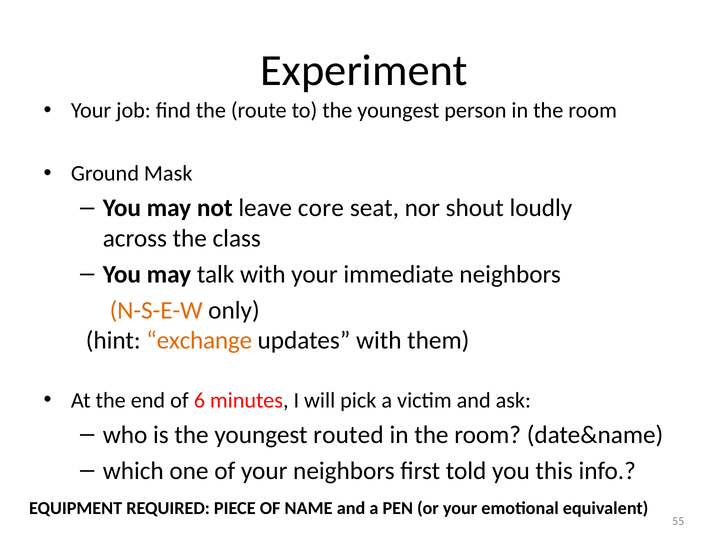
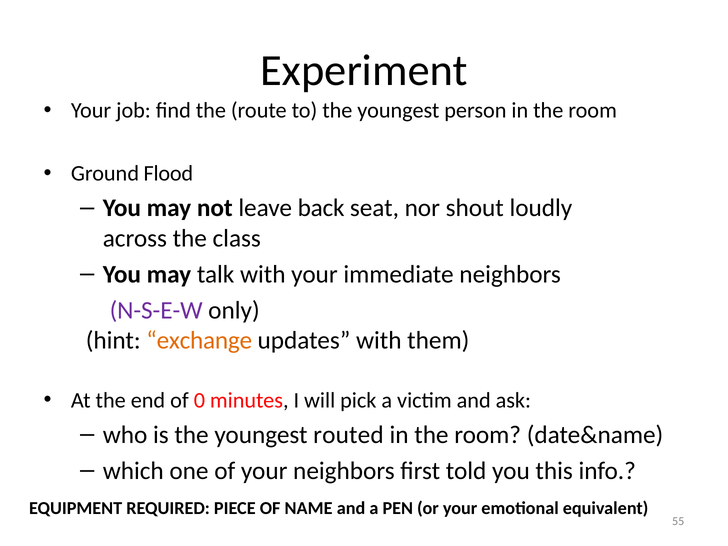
Mask: Mask -> Flood (168, 174)
core: core -> back (321, 208)
N-S-E-W colour: orange -> purple (156, 310)
6: 6 -> 0 (199, 400)
